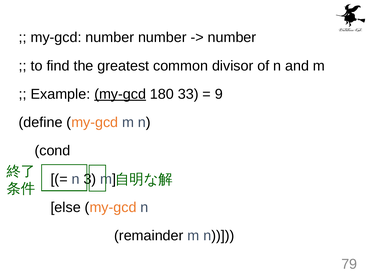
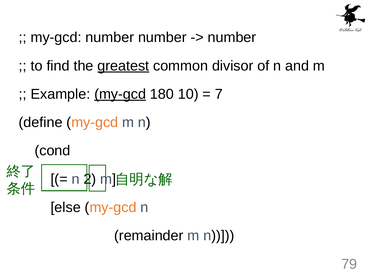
greatest underline: none -> present (123, 66)
33: 33 -> 10 (188, 94)
9: 9 -> 7 (219, 94)
3: 3 -> 2 (90, 180)
